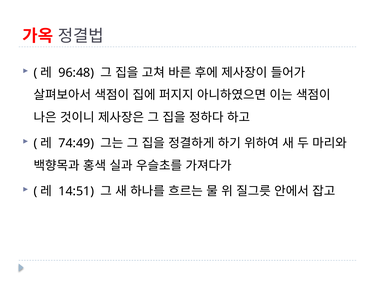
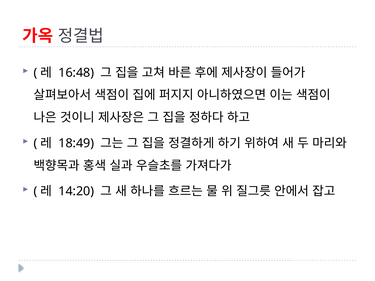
96:48: 96:48 -> 16:48 (76, 73)
74:49: 74:49 -> 18:49 (76, 143)
14:51: 14:51 -> 14:20 (76, 191)
